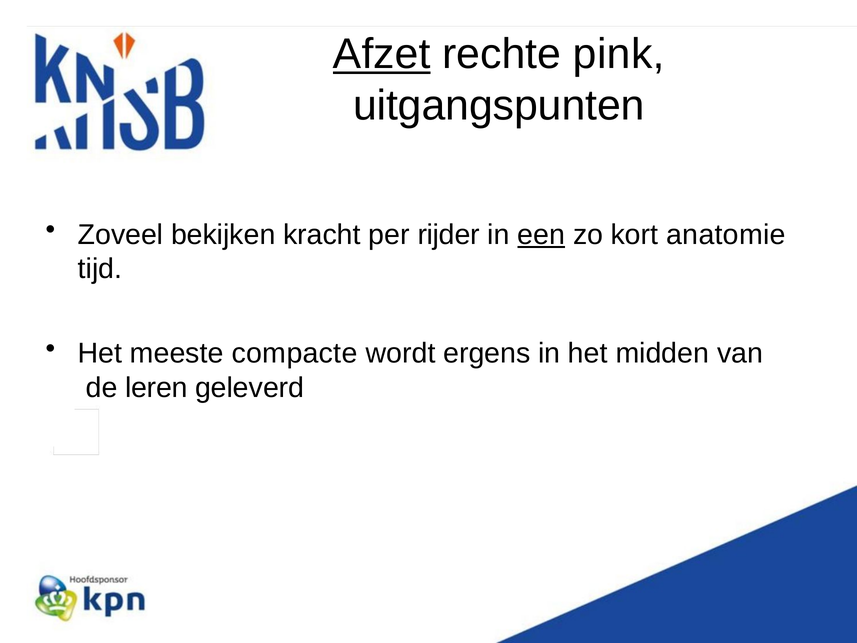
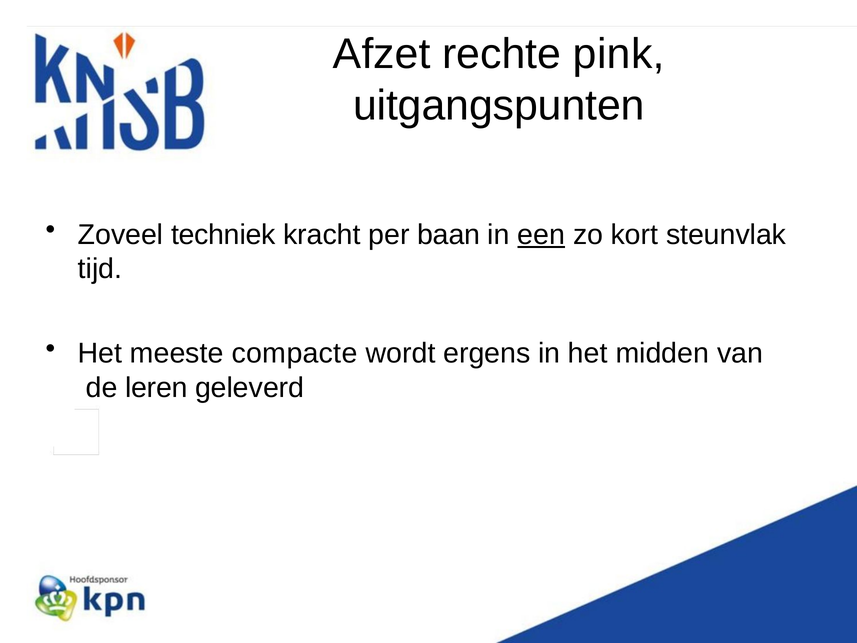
Afzet underline: present -> none (382, 54)
bekijken: bekijken -> techniek (223, 235)
rijder: rijder -> baan (449, 235)
anatomie: anatomie -> steunvlak (726, 235)
